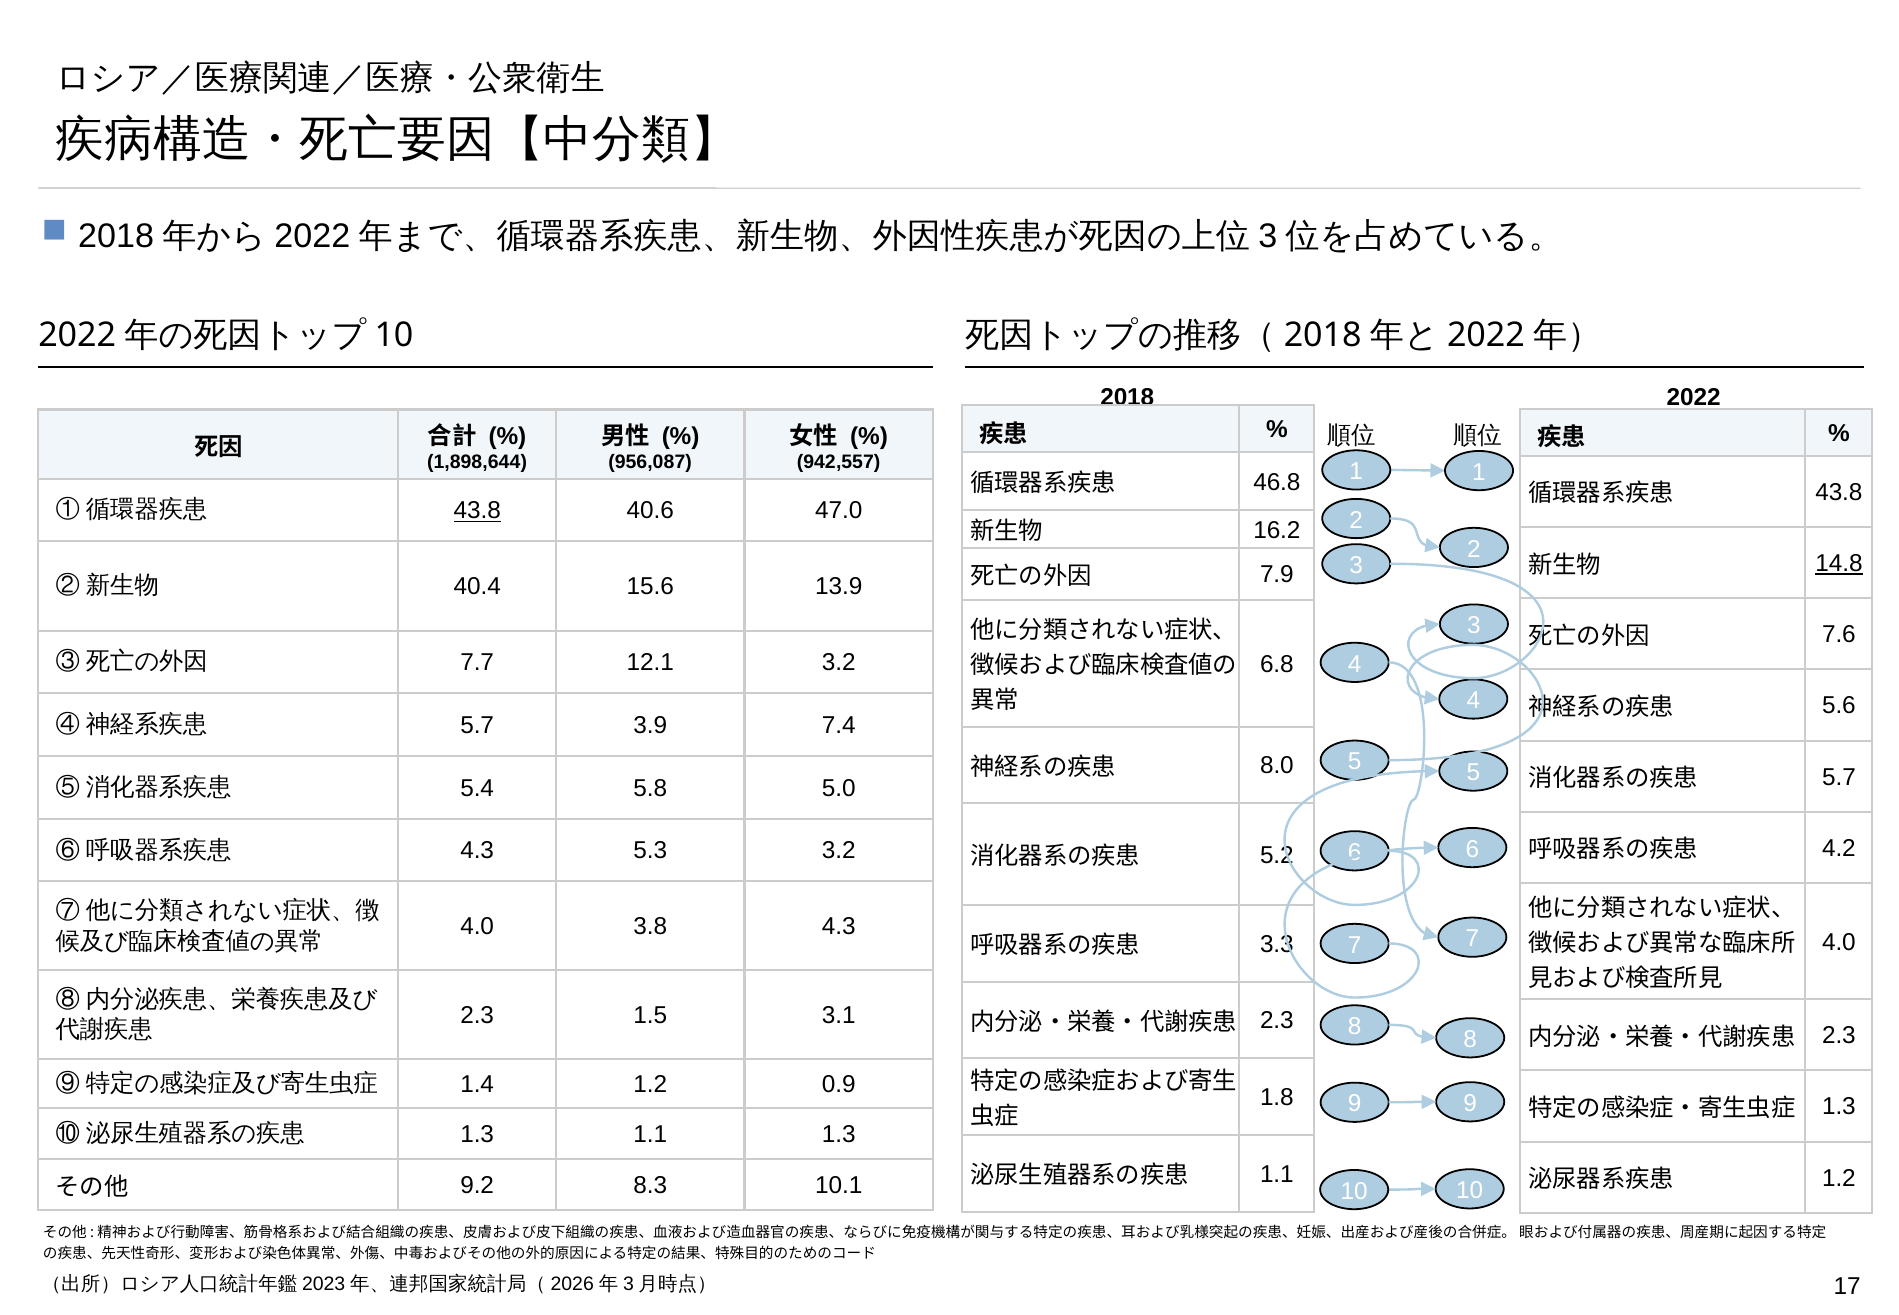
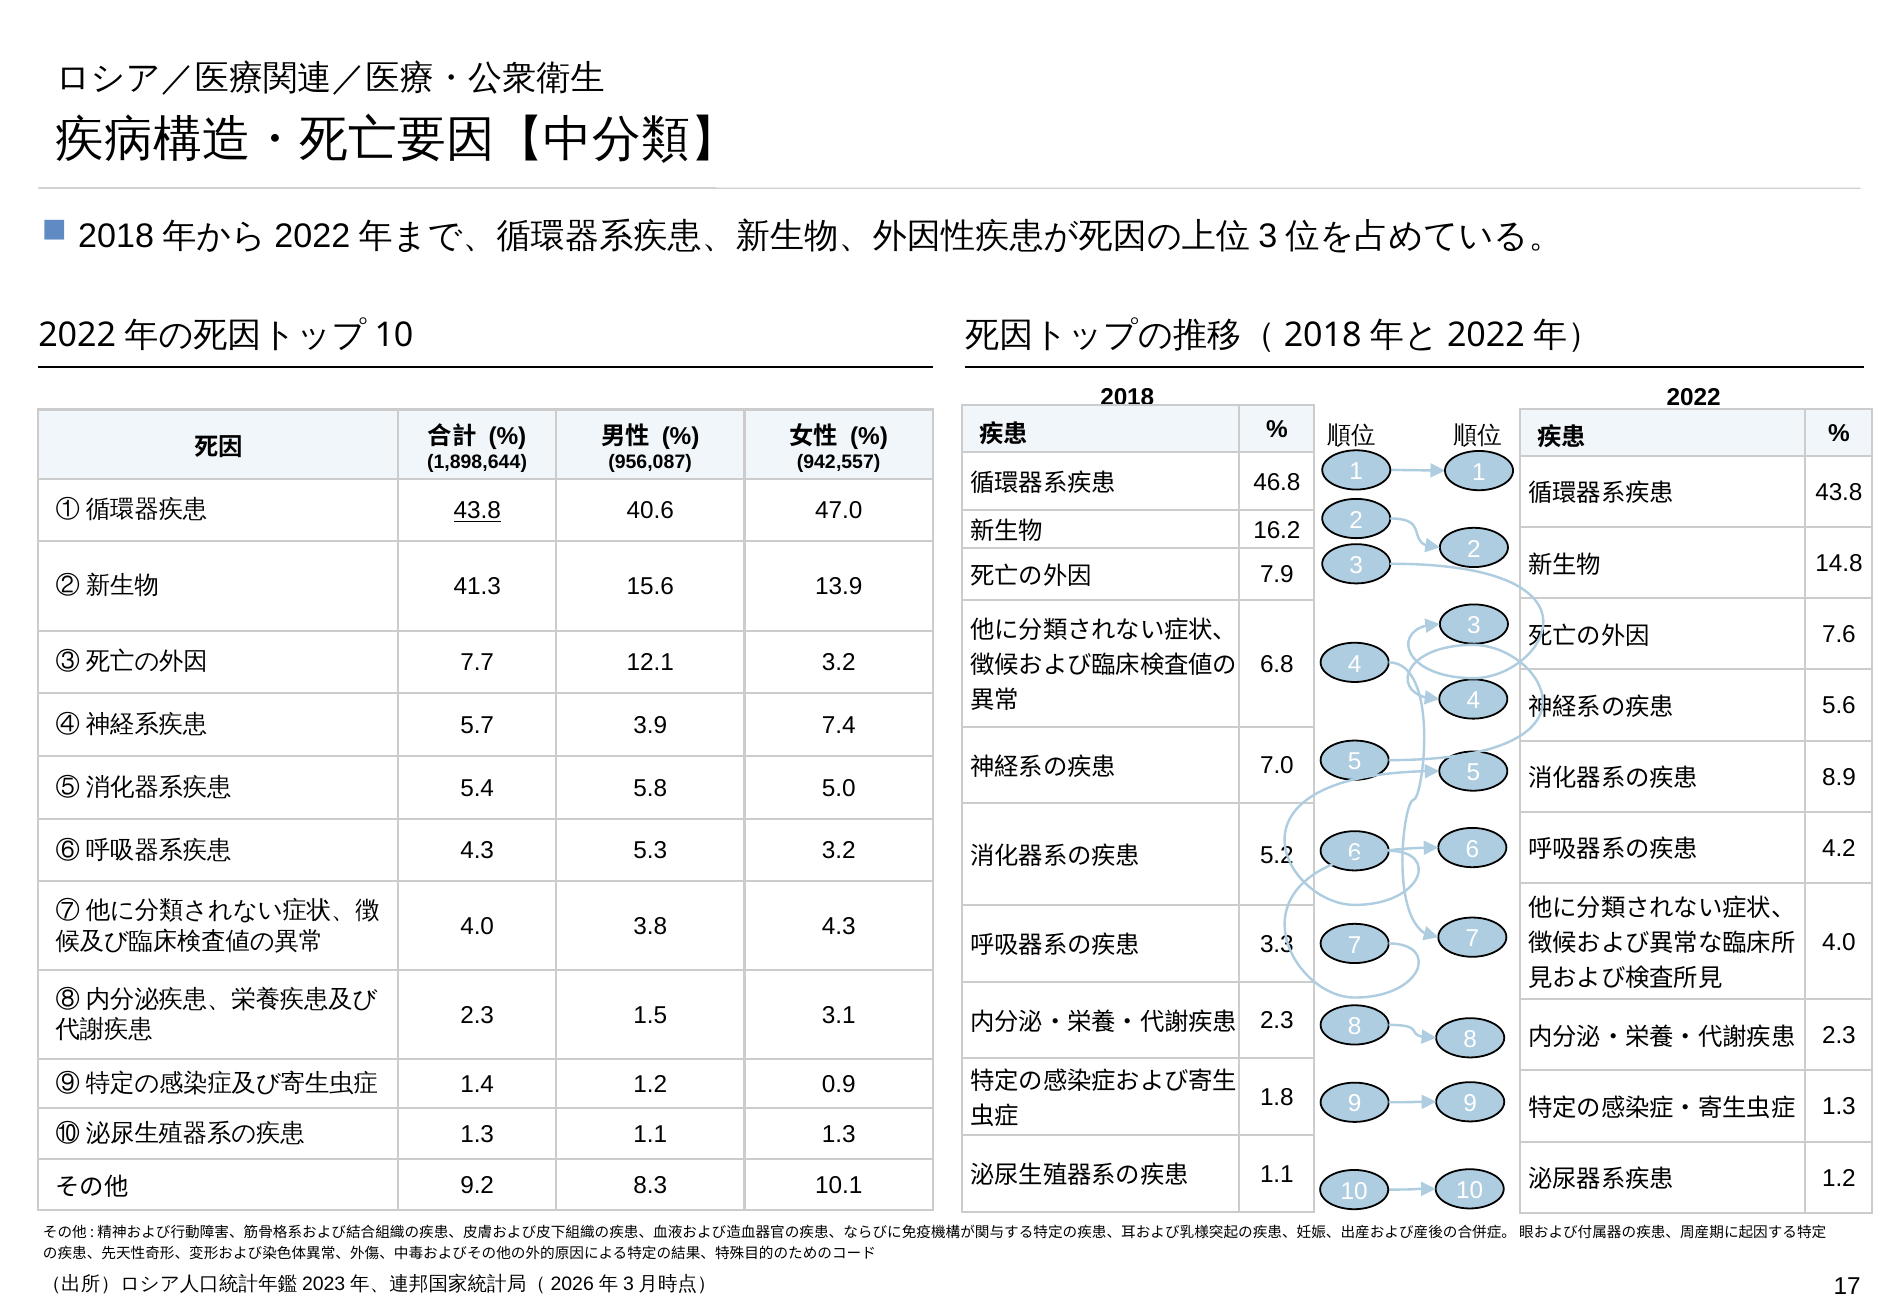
14.8 underline: present -> none (1839, 563)
40.4: 40.4 -> 41.3 (477, 587)
8.0: 8.0 -> 7.0 (1277, 766)
5.7: 5.7 -> 8.9 (1839, 777)
